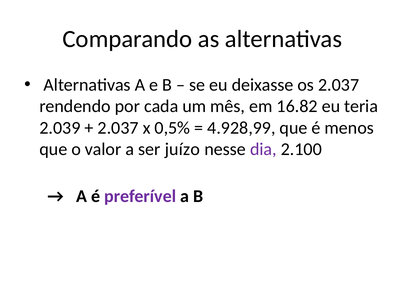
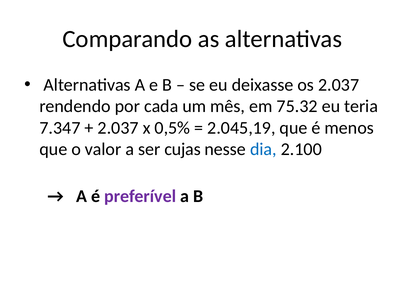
16.82: 16.82 -> 75.32 (297, 107)
2.039: 2.039 -> 7.347 (60, 128)
4.928,99: 4.928,99 -> 2.045,19 (241, 128)
juízo: juízo -> cujas (183, 150)
dia colour: purple -> blue (263, 150)
